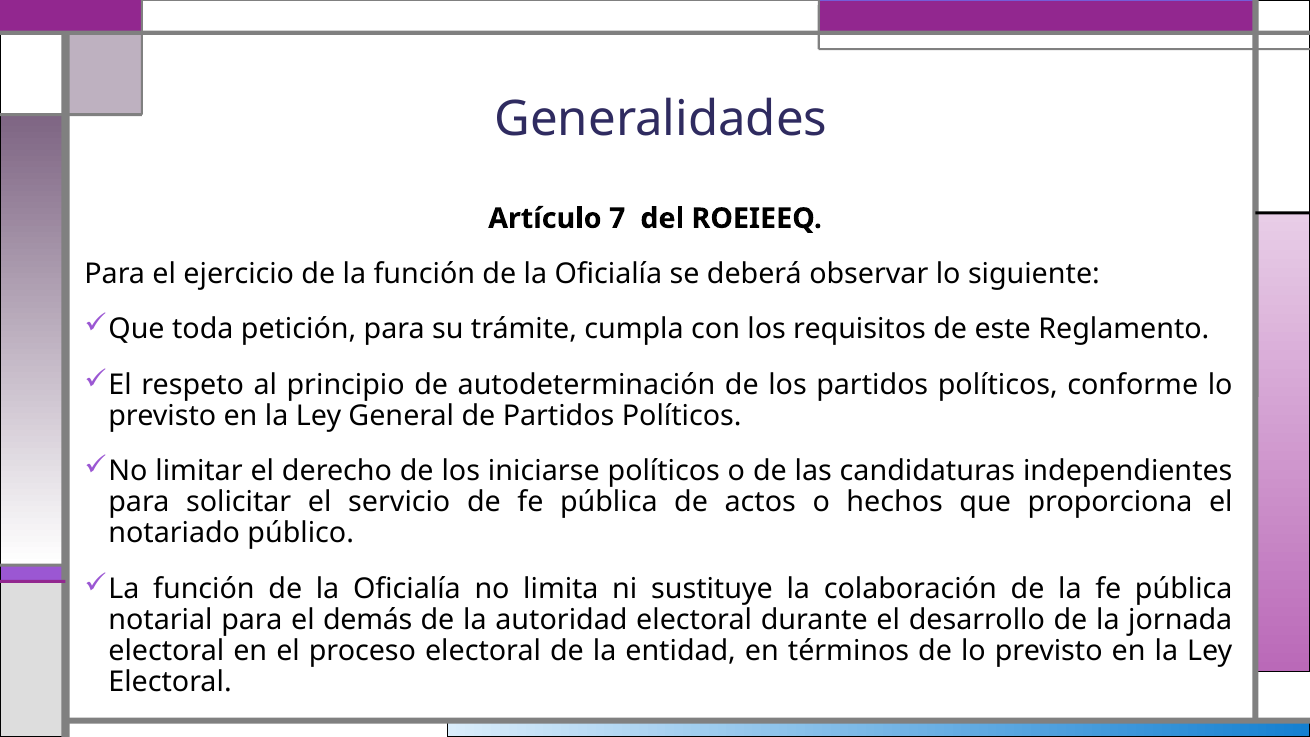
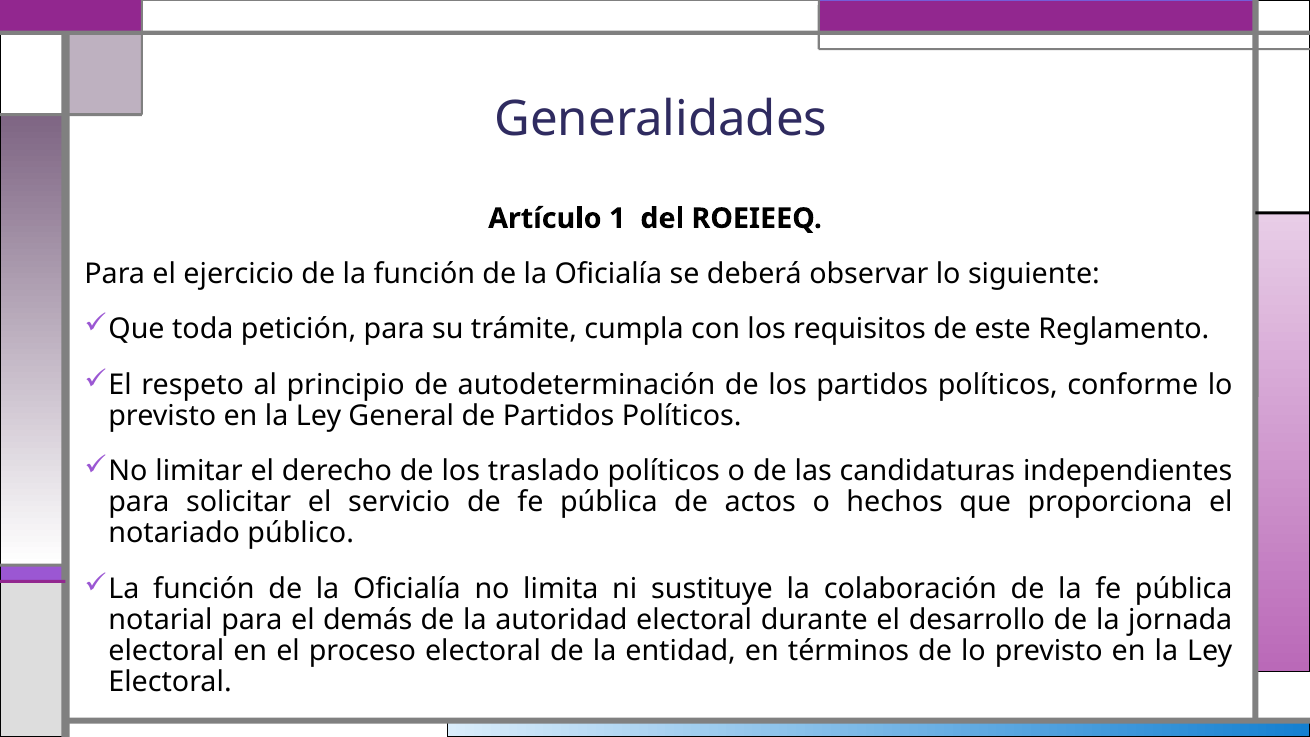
7: 7 -> 1 (617, 219)
iniciarse: iniciarse -> traslado (544, 472)
